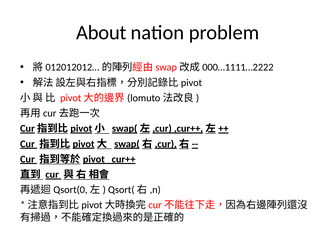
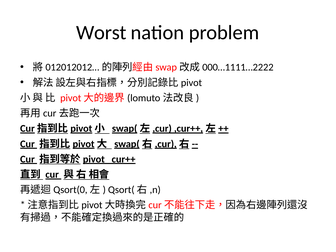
About: About -> Worst (101, 33)
